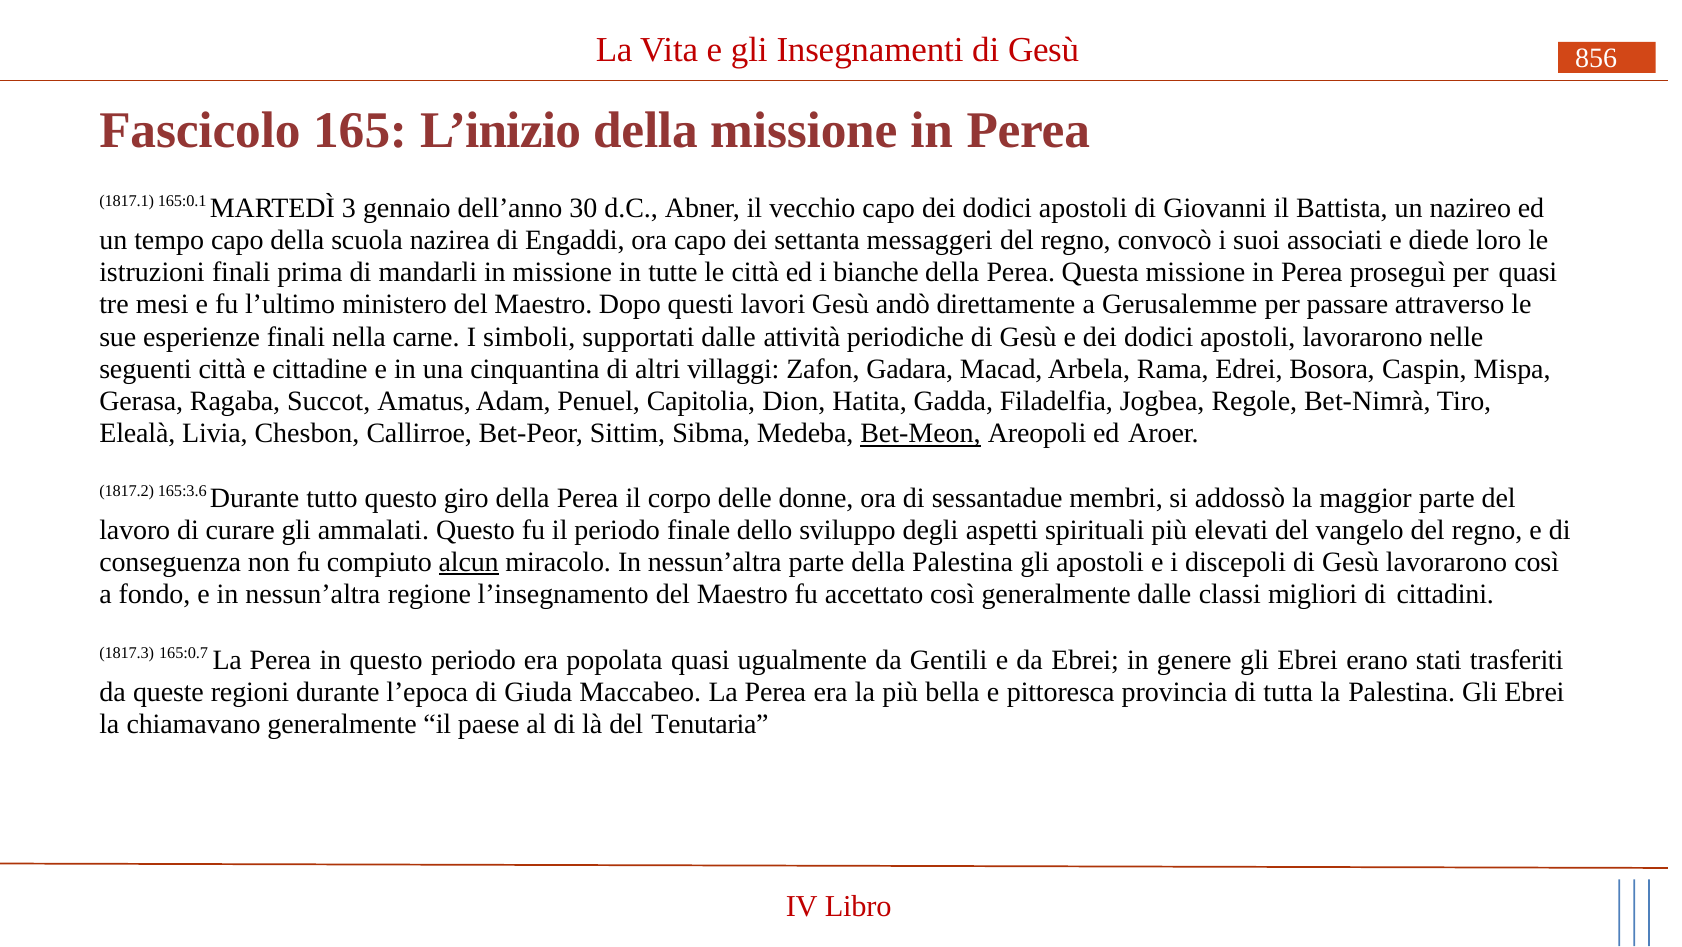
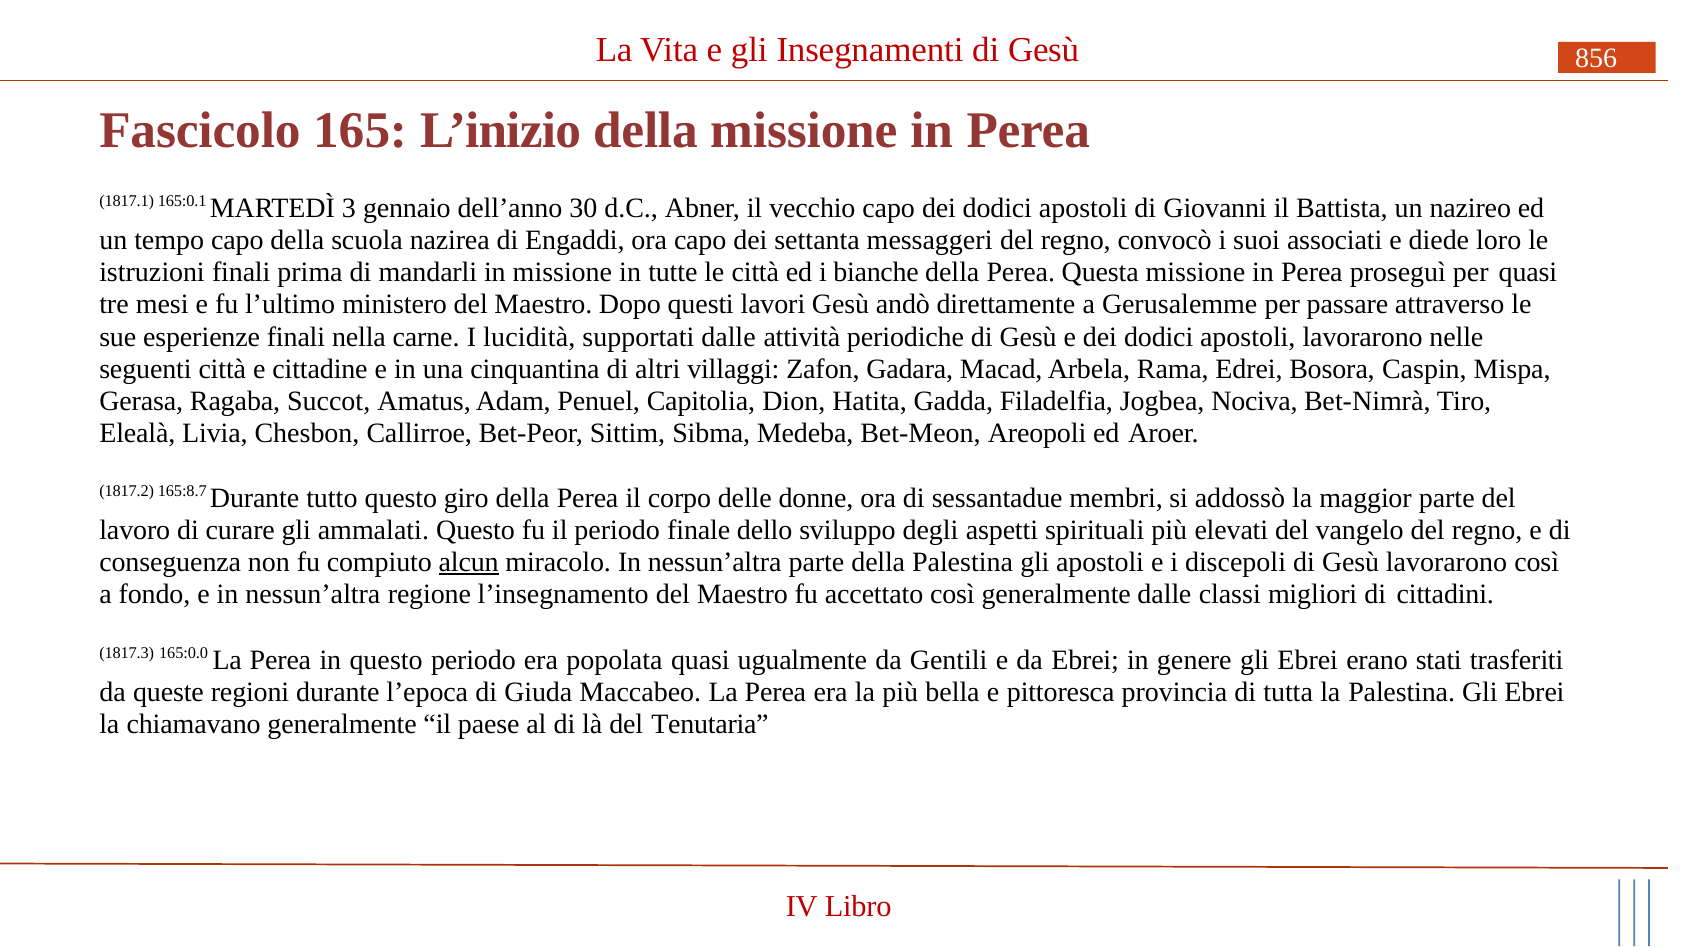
simboli: simboli -> lucidità (529, 337)
Regole: Regole -> Nociva (1254, 402)
Bet-Meon underline: present -> none (921, 434)
165:3.6: 165:3.6 -> 165:8.7 (182, 491)
165:0.7: 165:0.7 -> 165:0.0 (184, 653)
